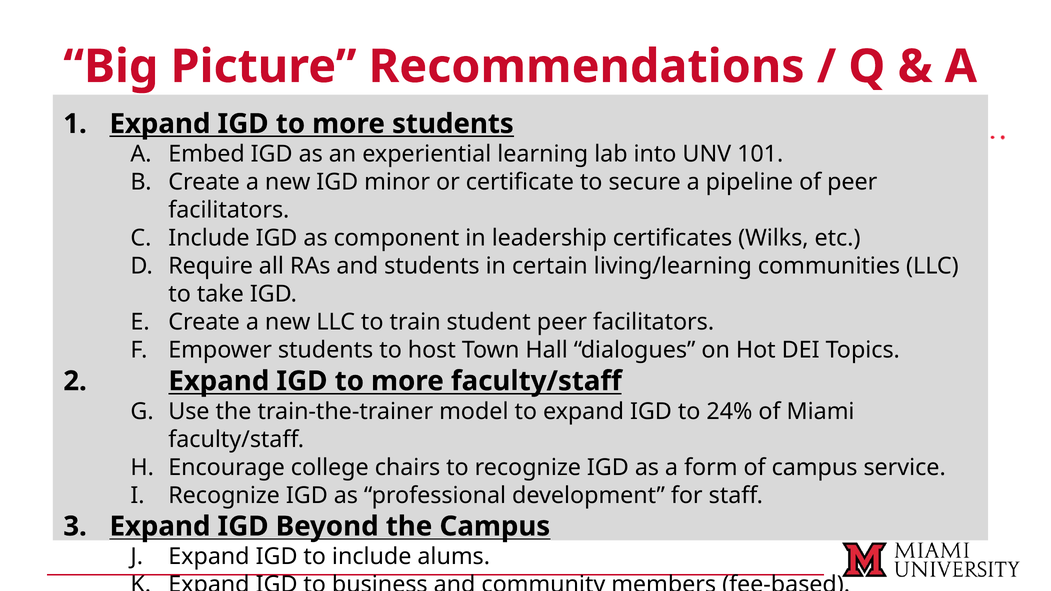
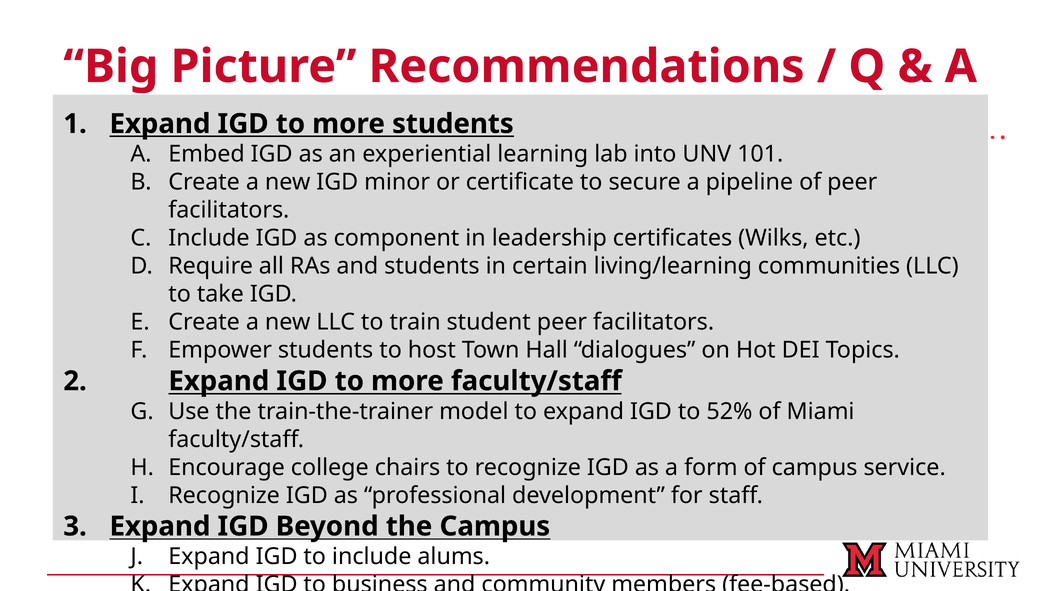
24%: 24% -> 52% (729, 412)
